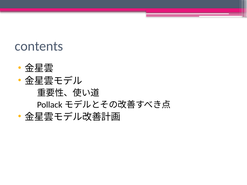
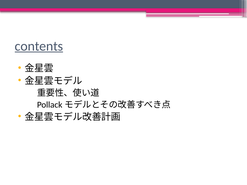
contents underline: none -> present (39, 46)
